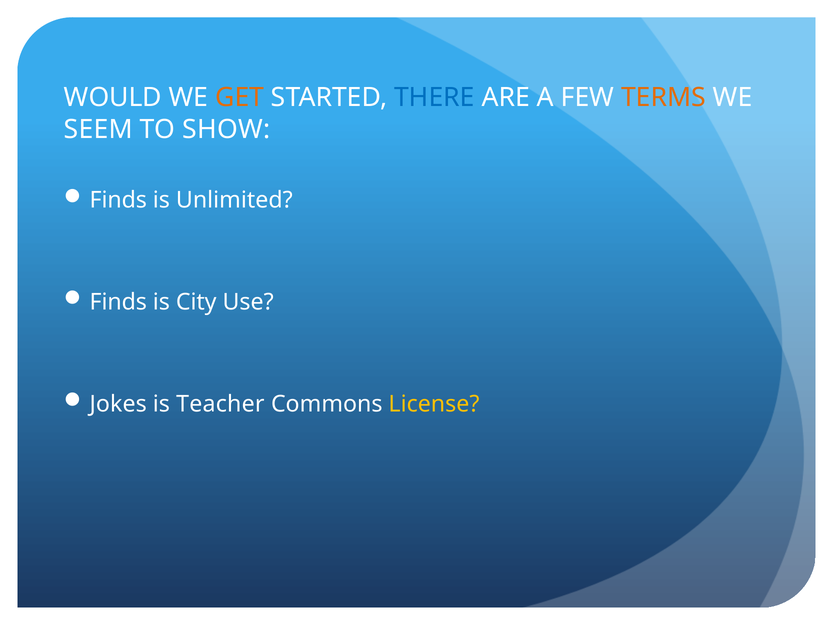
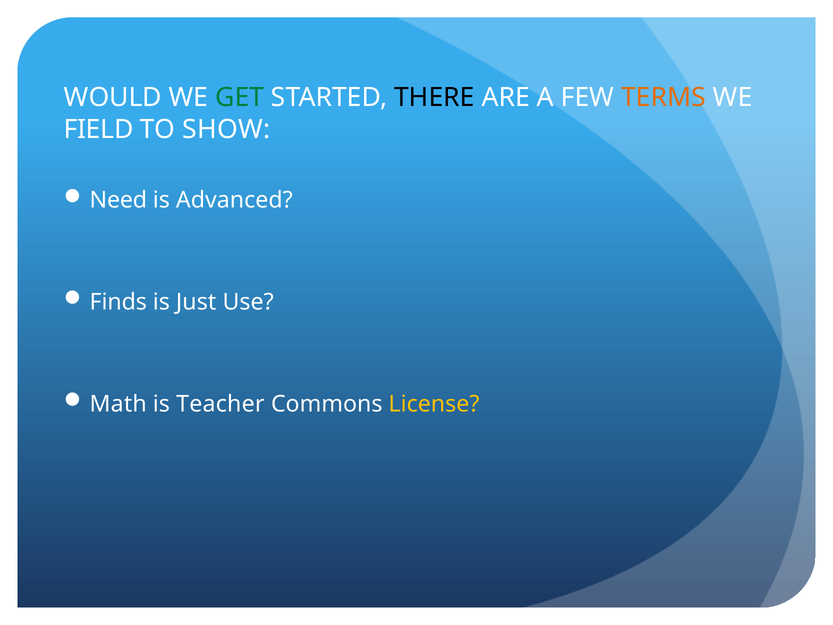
GET colour: orange -> green (240, 98)
THERE colour: blue -> black (434, 98)
SEEM: SEEM -> FIELD (99, 130)
Finds: Finds -> Need (118, 200)
Unlimited: Unlimited -> Advanced (234, 200)
City: City -> Just (196, 302)
Jokes: Jokes -> Math (118, 404)
